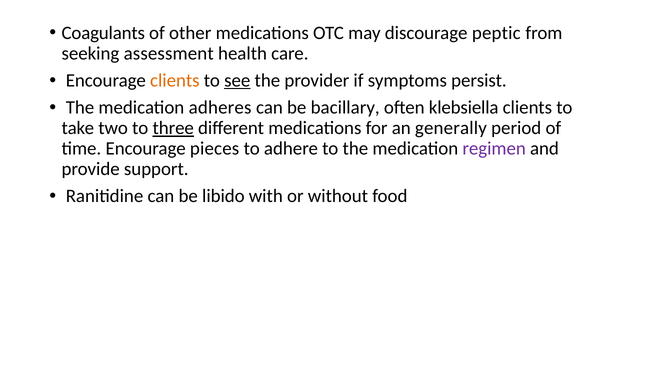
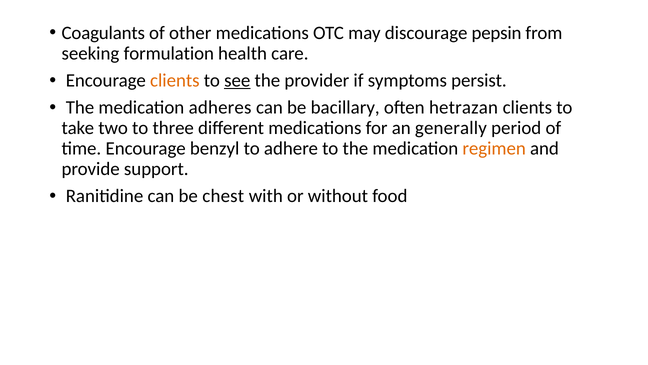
peptic: peptic -> pepsin (497, 33)
assessment: assessment -> formulation (169, 53)
klebsiella: klebsiella -> hetrazan (464, 108)
three underline: present -> none (173, 128)
pieces: pieces -> benzyl (215, 148)
regimen colour: purple -> orange (494, 148)
libido: libido -> chest (223, 196)
